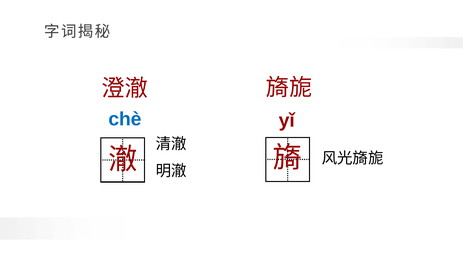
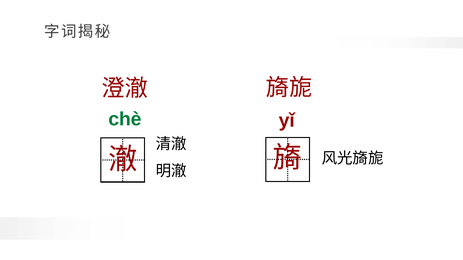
chè colour: blue -> green (125, 119)
